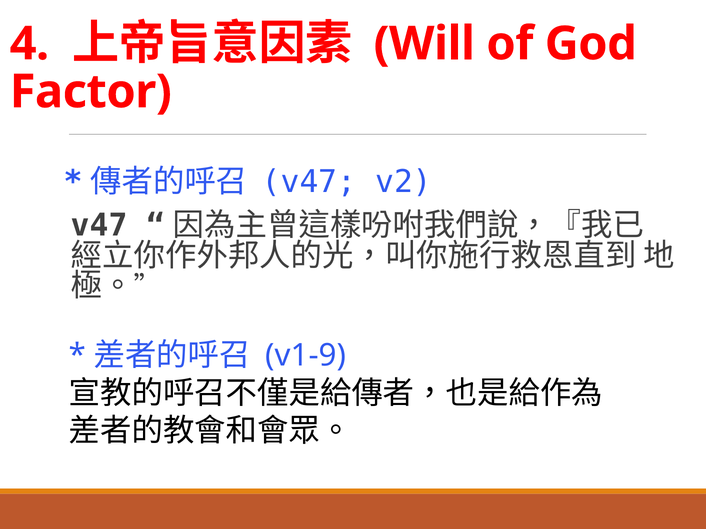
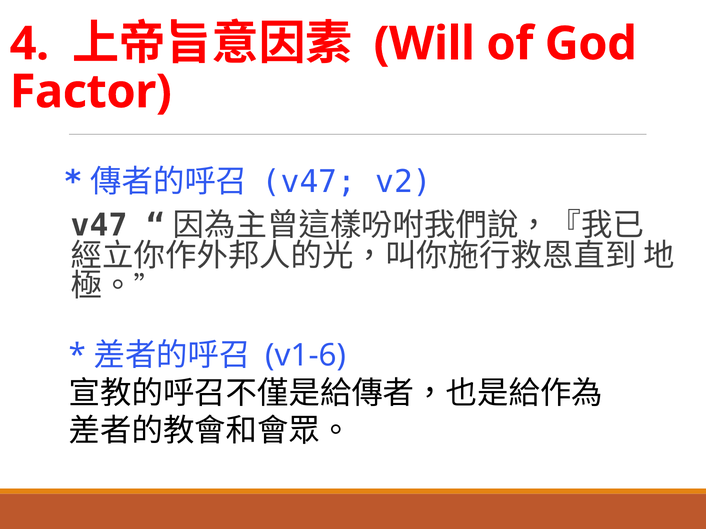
v1-9: v1-9 -> v1-6 (306, 356)
